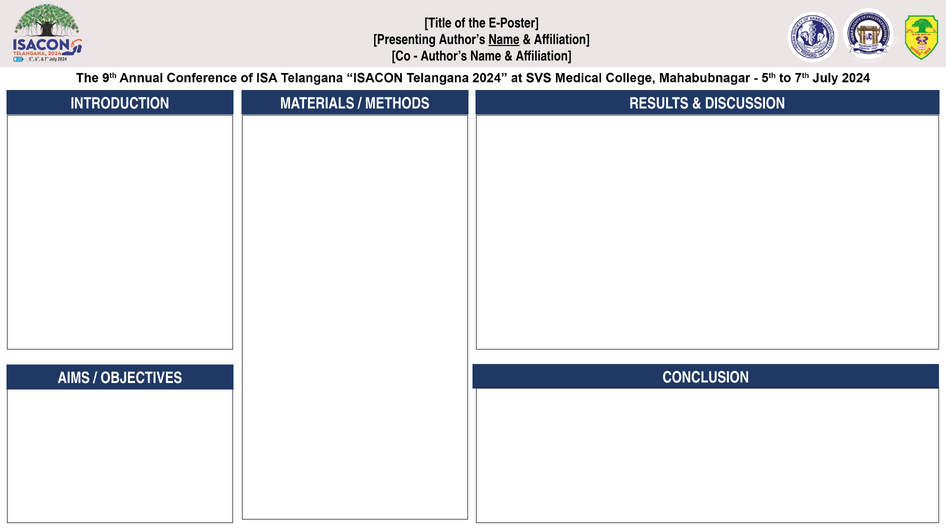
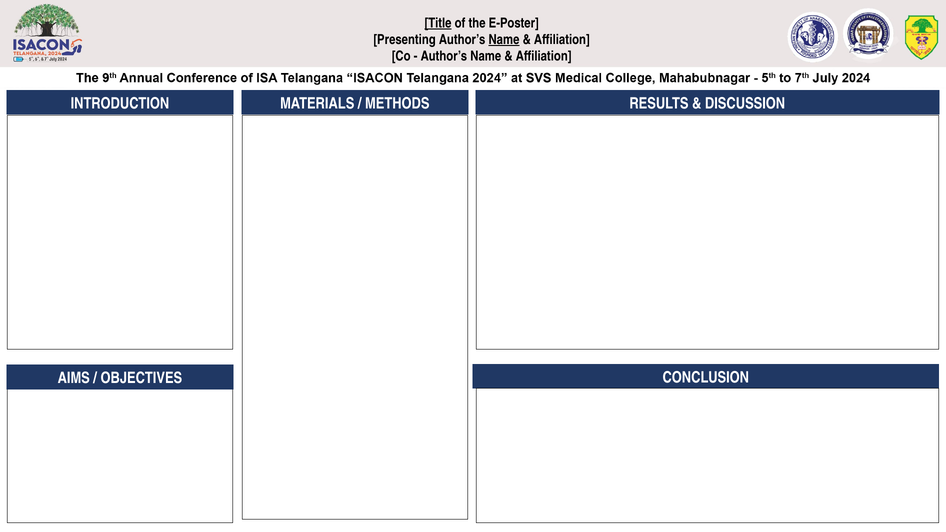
Title underline: none -> present (438, 23)
